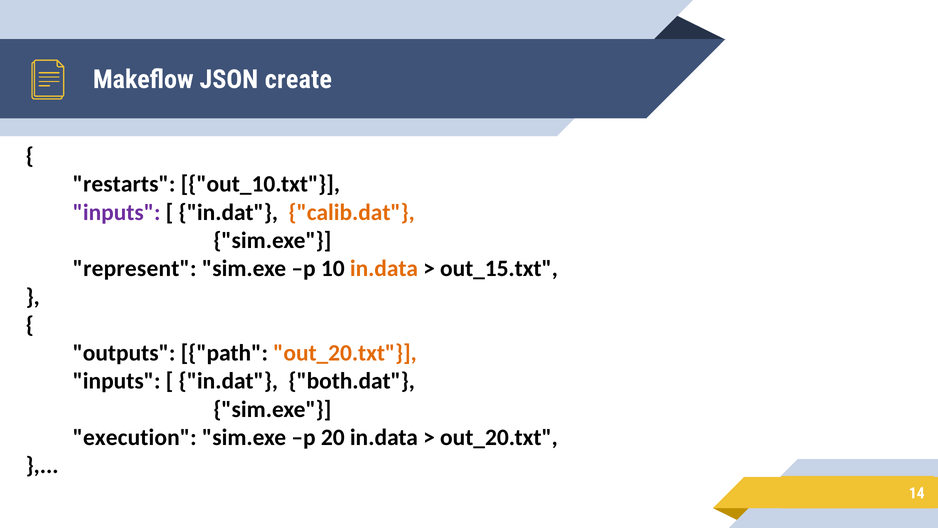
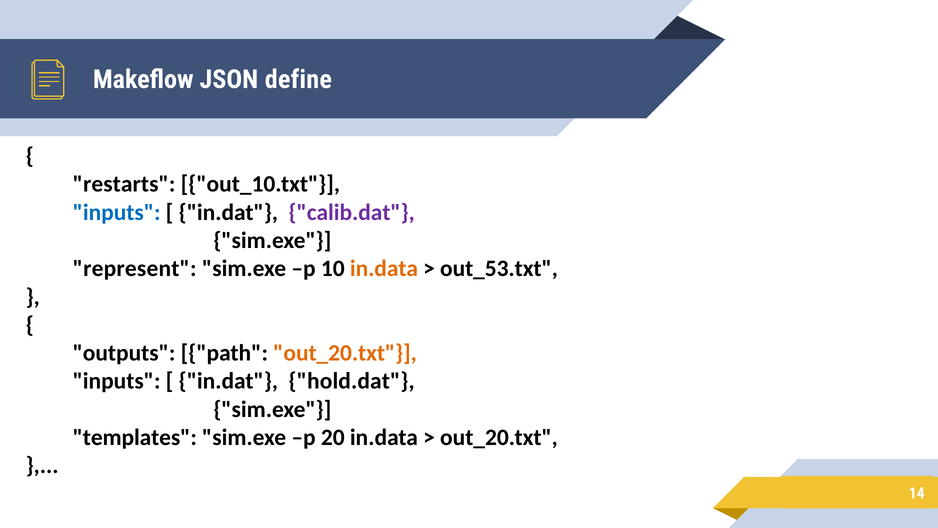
create: create -> define (298, 79)
inputs colour: purple -> blue (117, 212)
calib.dat colour: orange -> purple (352, 212)
out_15.txt: out_15.txt -> out_53.txt (499, 268)
both.dat: both.dat -> hold.dat (352, 381)
execution: execution -> templates (135, 437)
